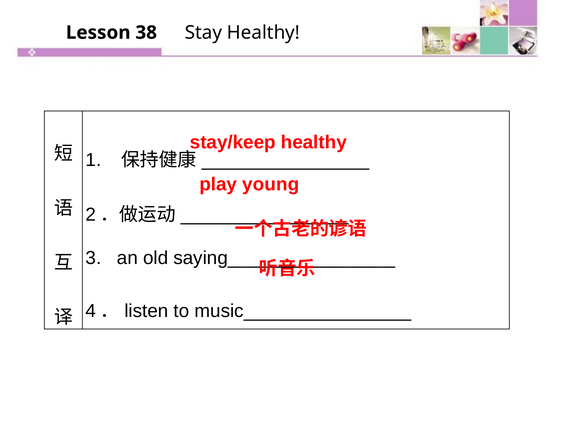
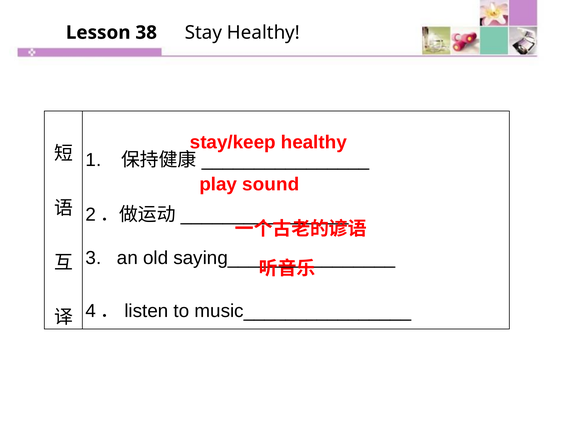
young: young -> sound (271, 184)
